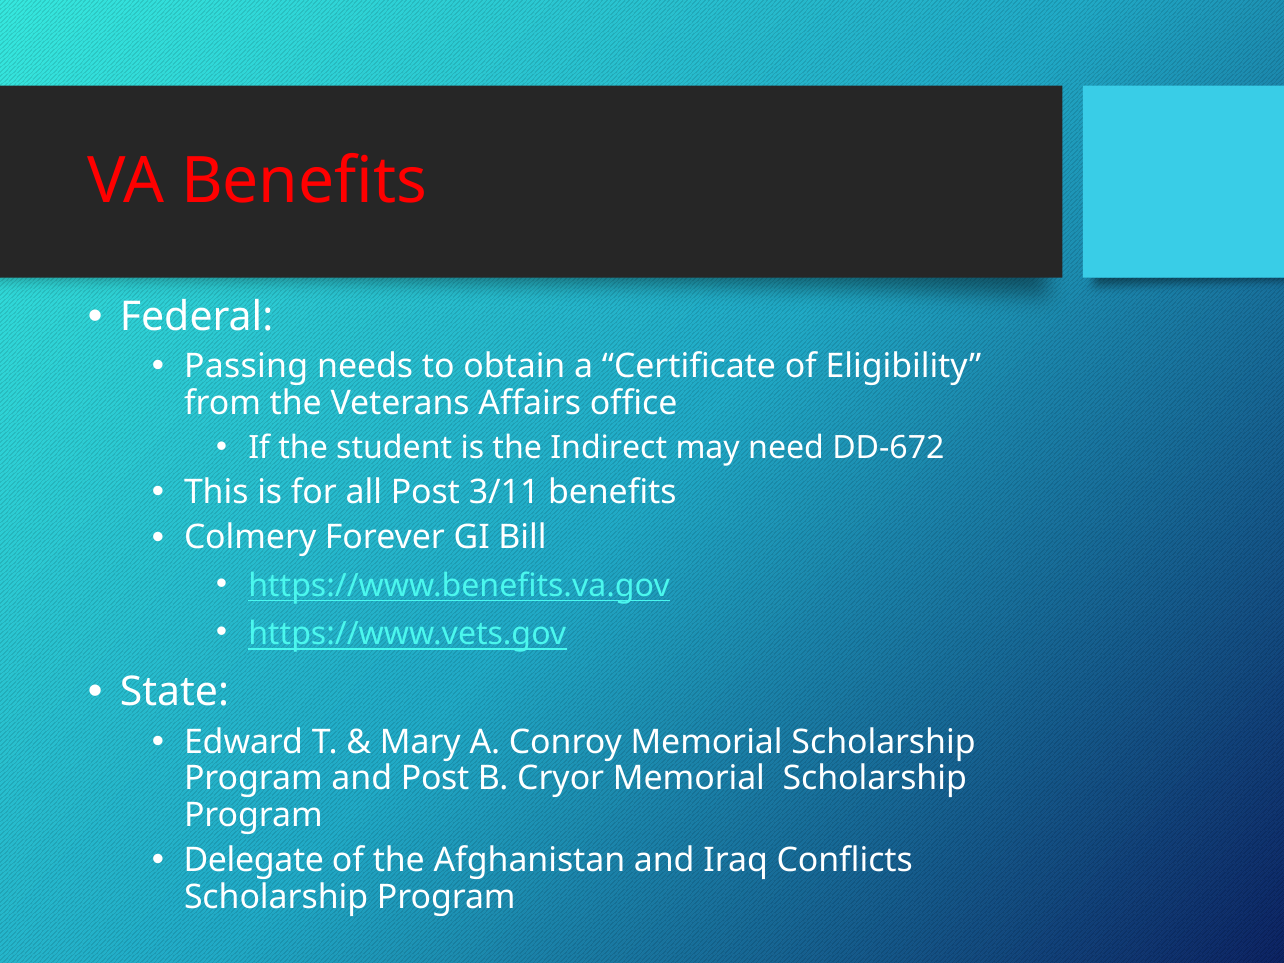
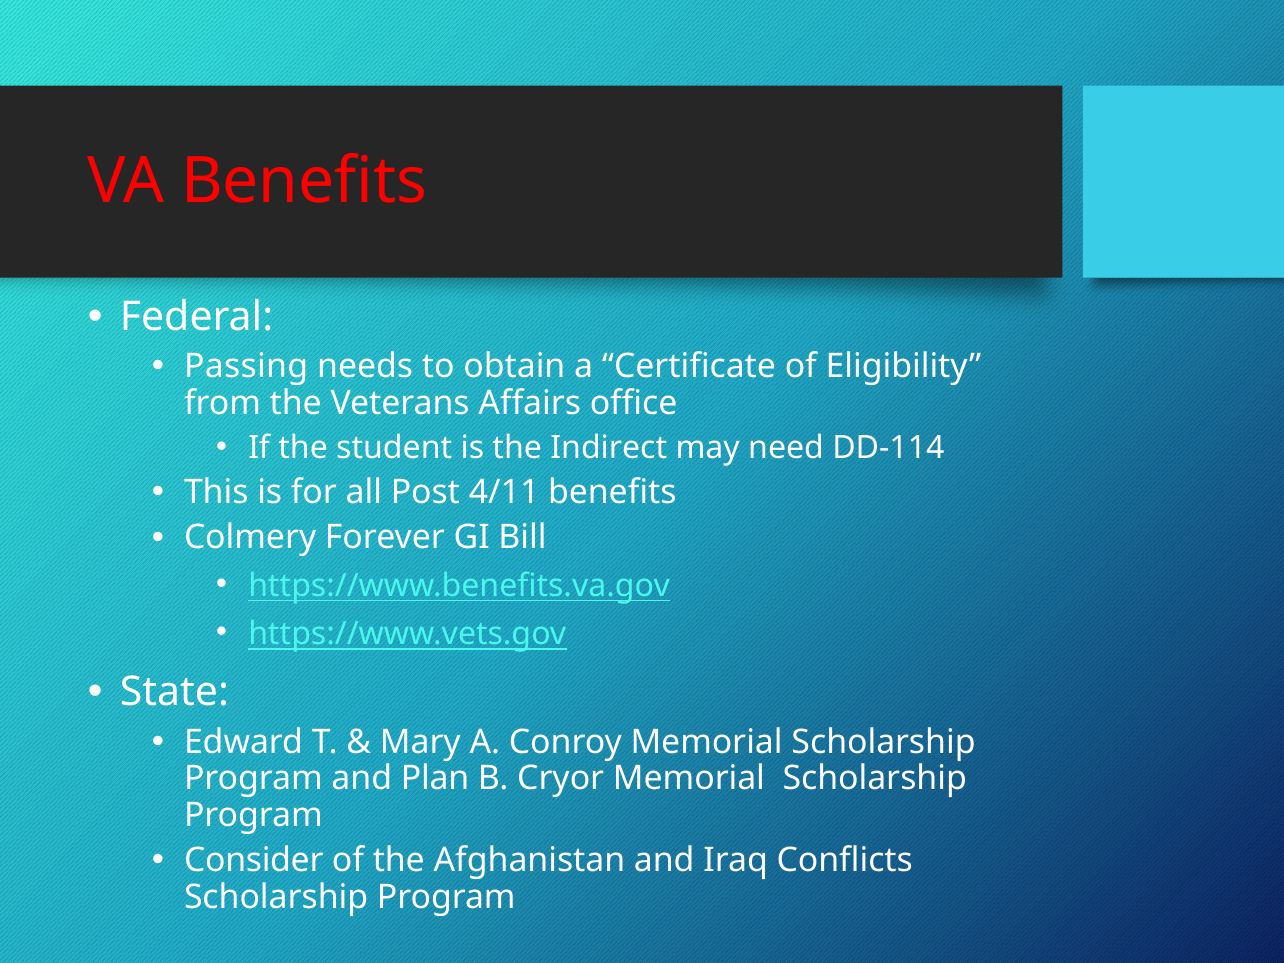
DD-672: DD-672 -> DD-114 (888, 448)
3/11: 3/11 -> 4/11 (504, 492)
and Post: Post -> Plan (435, 778)
Delegate: Delegate -> Consider (254, 861)
